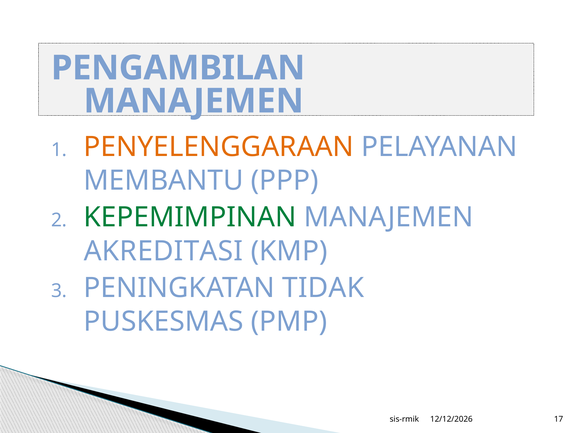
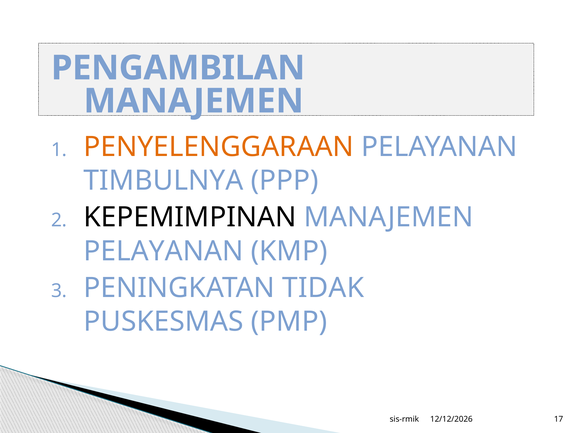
MEMBANTU: MEMBANTU -> TIMBULNYA (164, 180)
KEPEMIMPINAN colour: green -> black (190, 217)
AKREDITASI: AKREDITASI -> PELAYANAN (164, 251)
